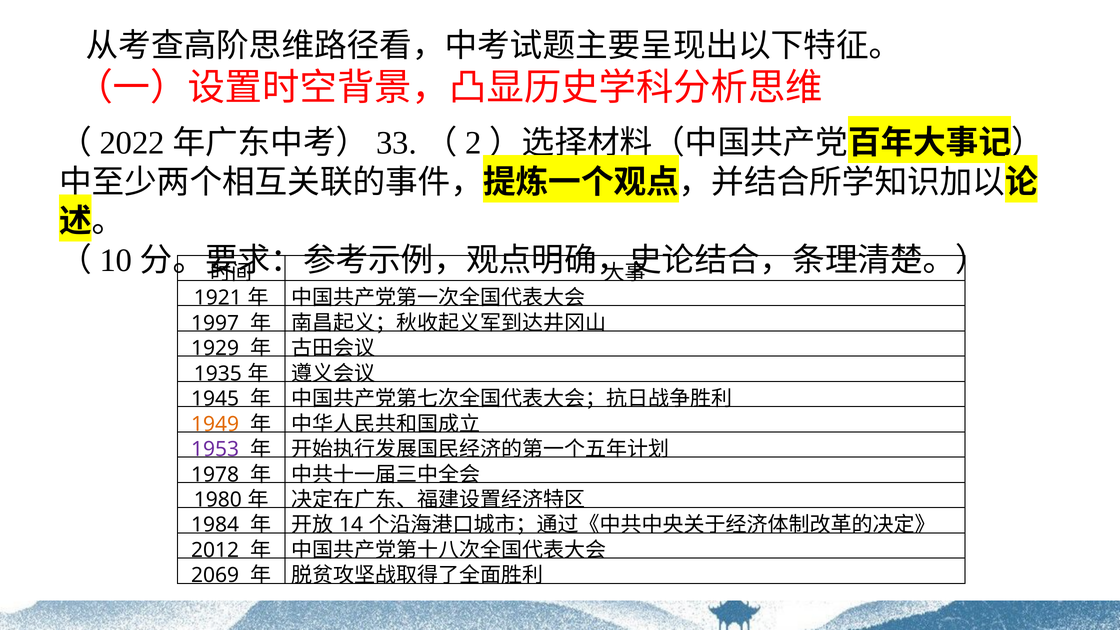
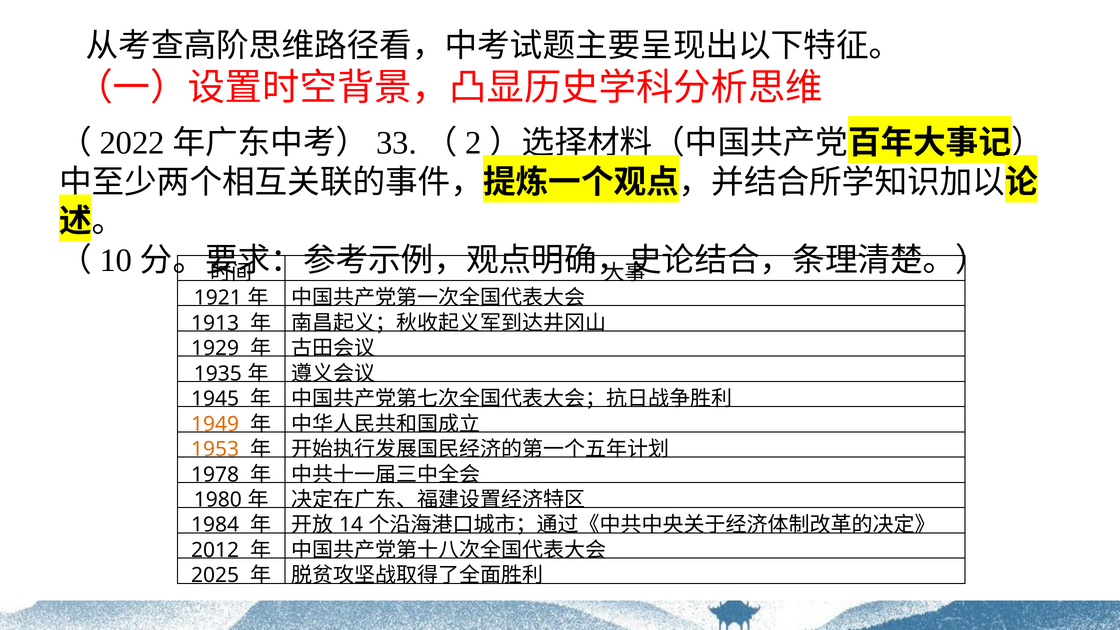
1997: 1997 -> 1913 (215, 323)
1953 colour: purple -> orange (215, 449)
2069: 2069 -> 2025 (215, 576)
